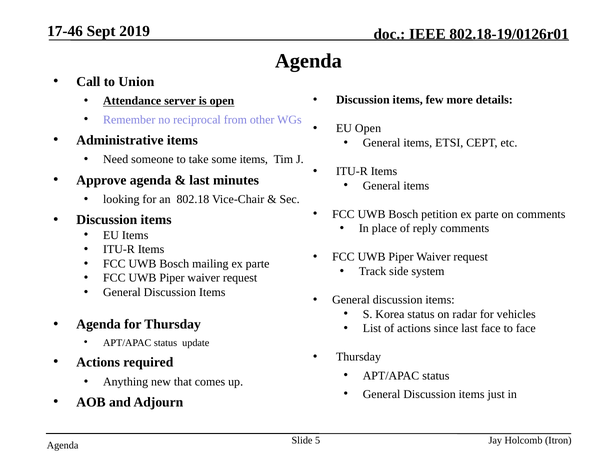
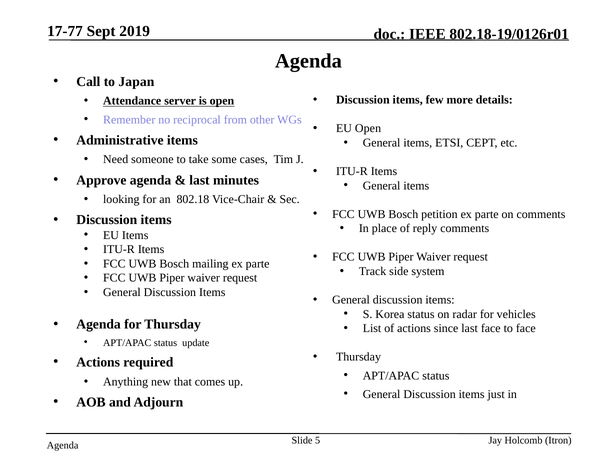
17-46: 17-46 -> 17-77 (65, 31)
Union: Union -> Japan (136, 82)
some items: items -> cases (254, 160)
